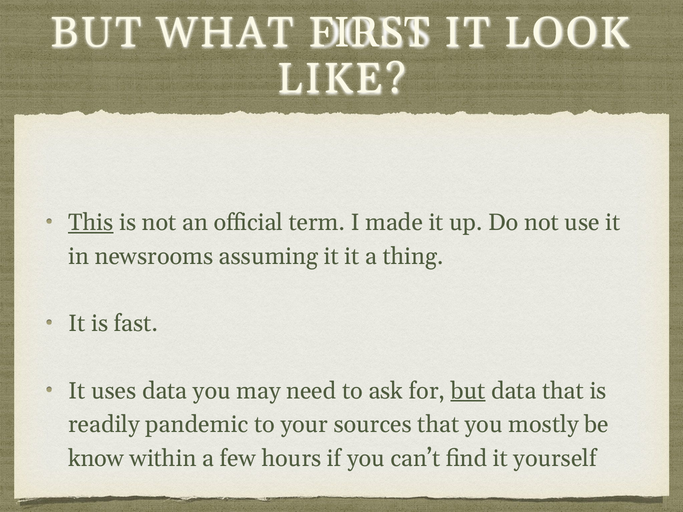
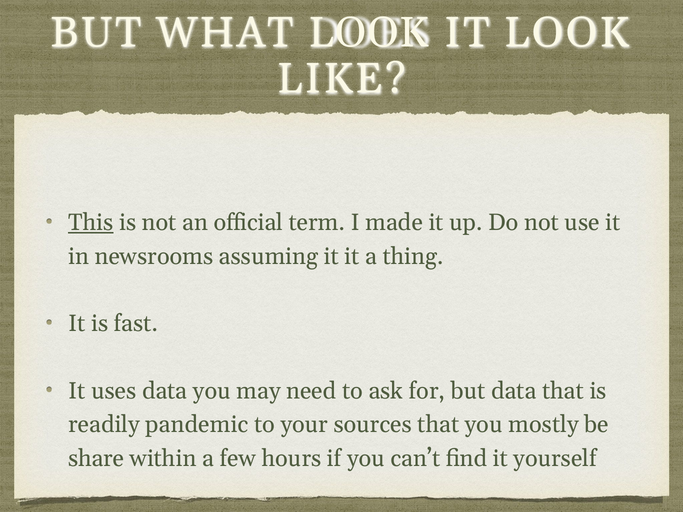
WHAT FIRST: FIRST -> LOOK (369, 33)
but underline: present -> none (468, 391)
know: know -> share (96, 459)
